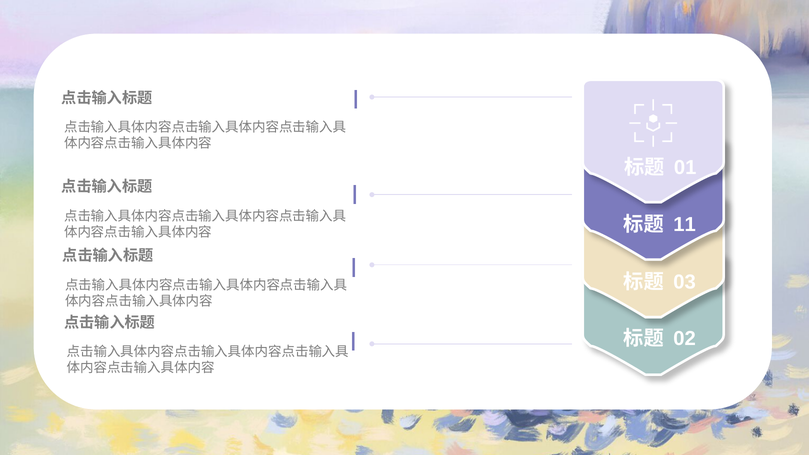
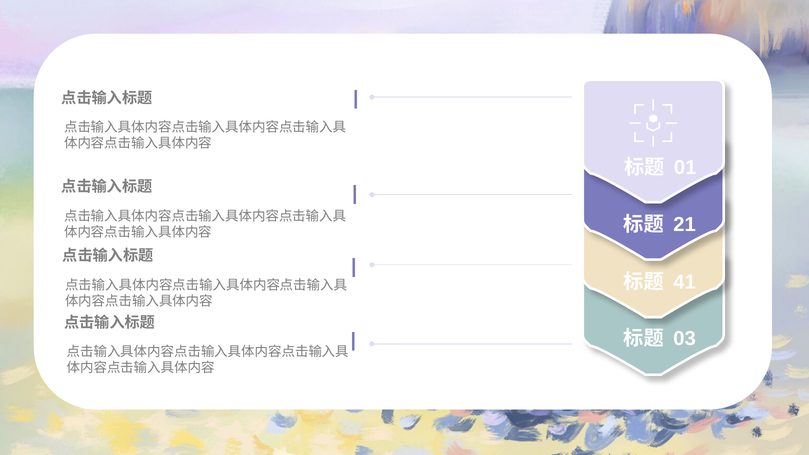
11: 11 -> 21 (685, 225)
03: 03 -> 41 (685, 282)
02: 02 -> 03 (685, 339)
